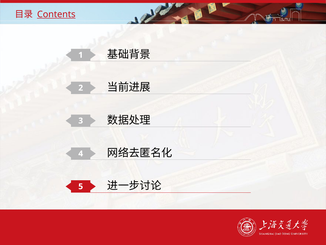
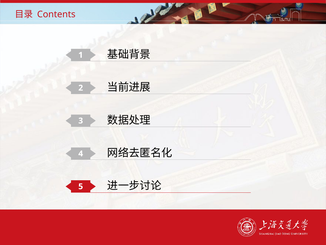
Contents underline: present -> none (56, 14)
